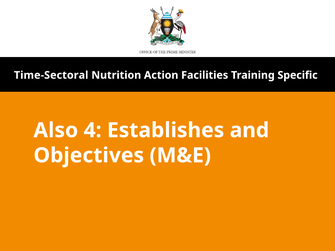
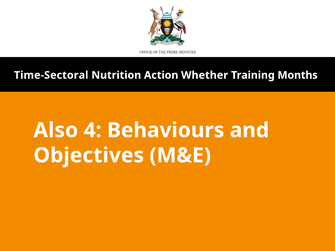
Facilities: Facilities -> Whether (205, 75)
Specific: Specific -> Months (298, 75)
Establishes: Establishes -> Behaviours (166, 130)
